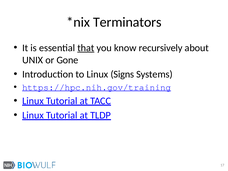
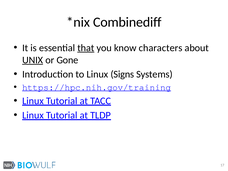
Terminators: Terminators -> Combinediff (127, 22)
recursively: recursively -> characters (161, 48)
UNIX underline: none -> present (33, 60)
